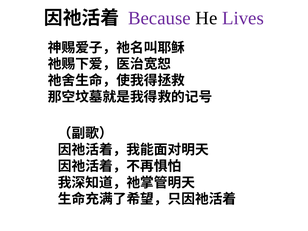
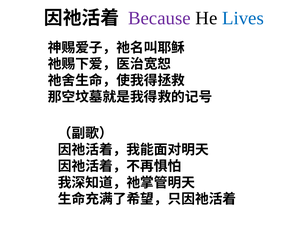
Lives colour: purple -> blue (243, 18)
